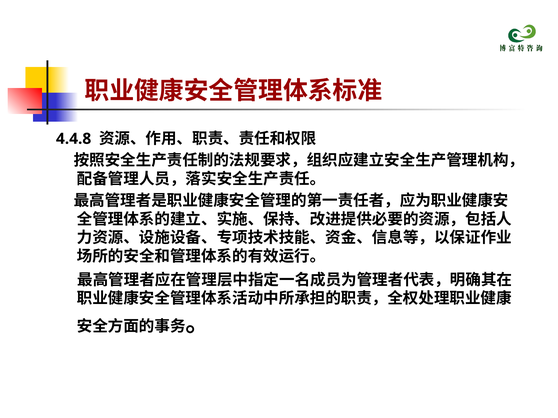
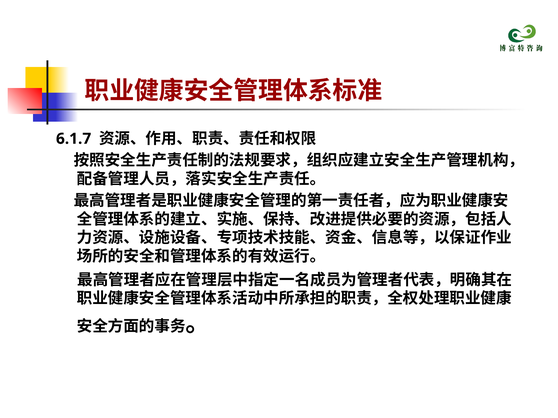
4.4.8: 4.4.8 -> 6.1.7 (74, 139)
